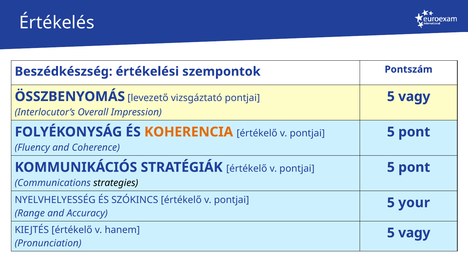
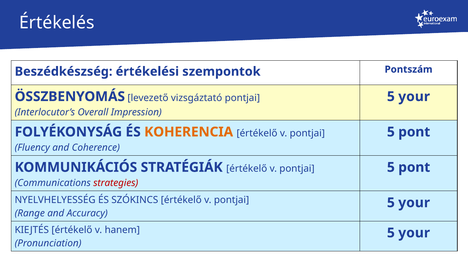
vagy: vagy -> your (414, 97)
strategies colour: black -> red (116, 183)
vagy: vagy -> your (414, 233)
